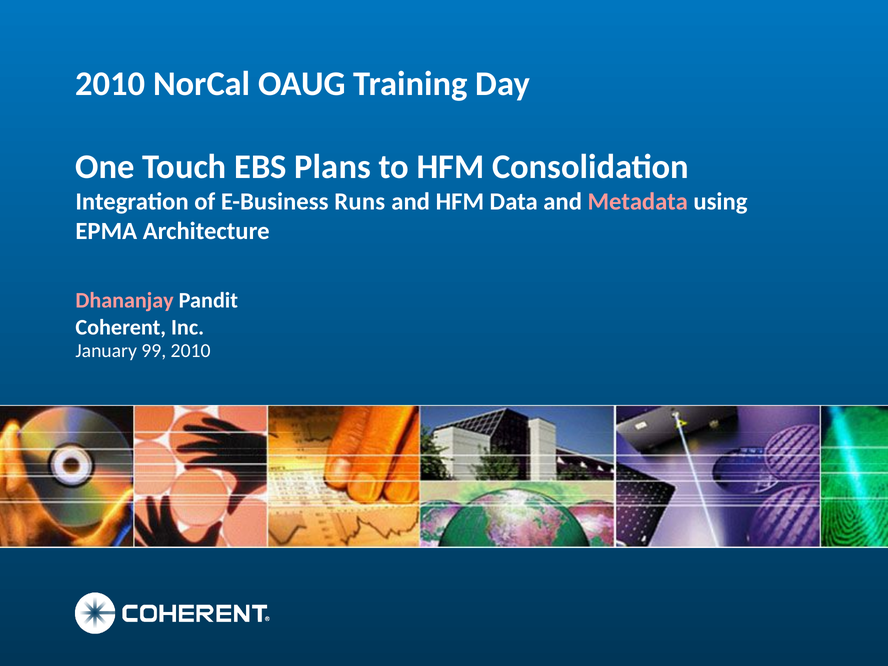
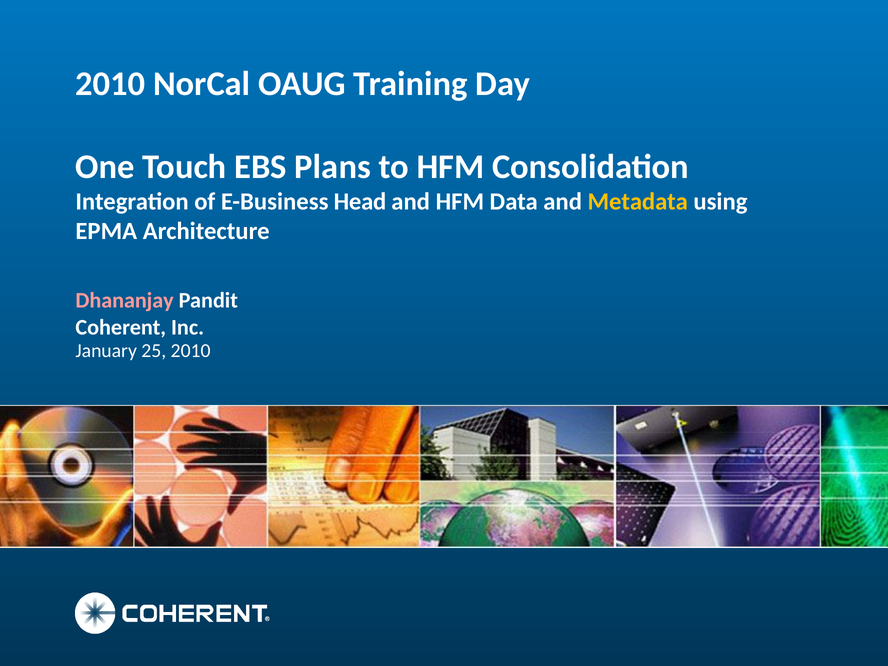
Runs: Runs -> Head (360, 202)
Metadata colour: pink -> yellow (638, 202)
99: 99 -> 25 (154, 351)
